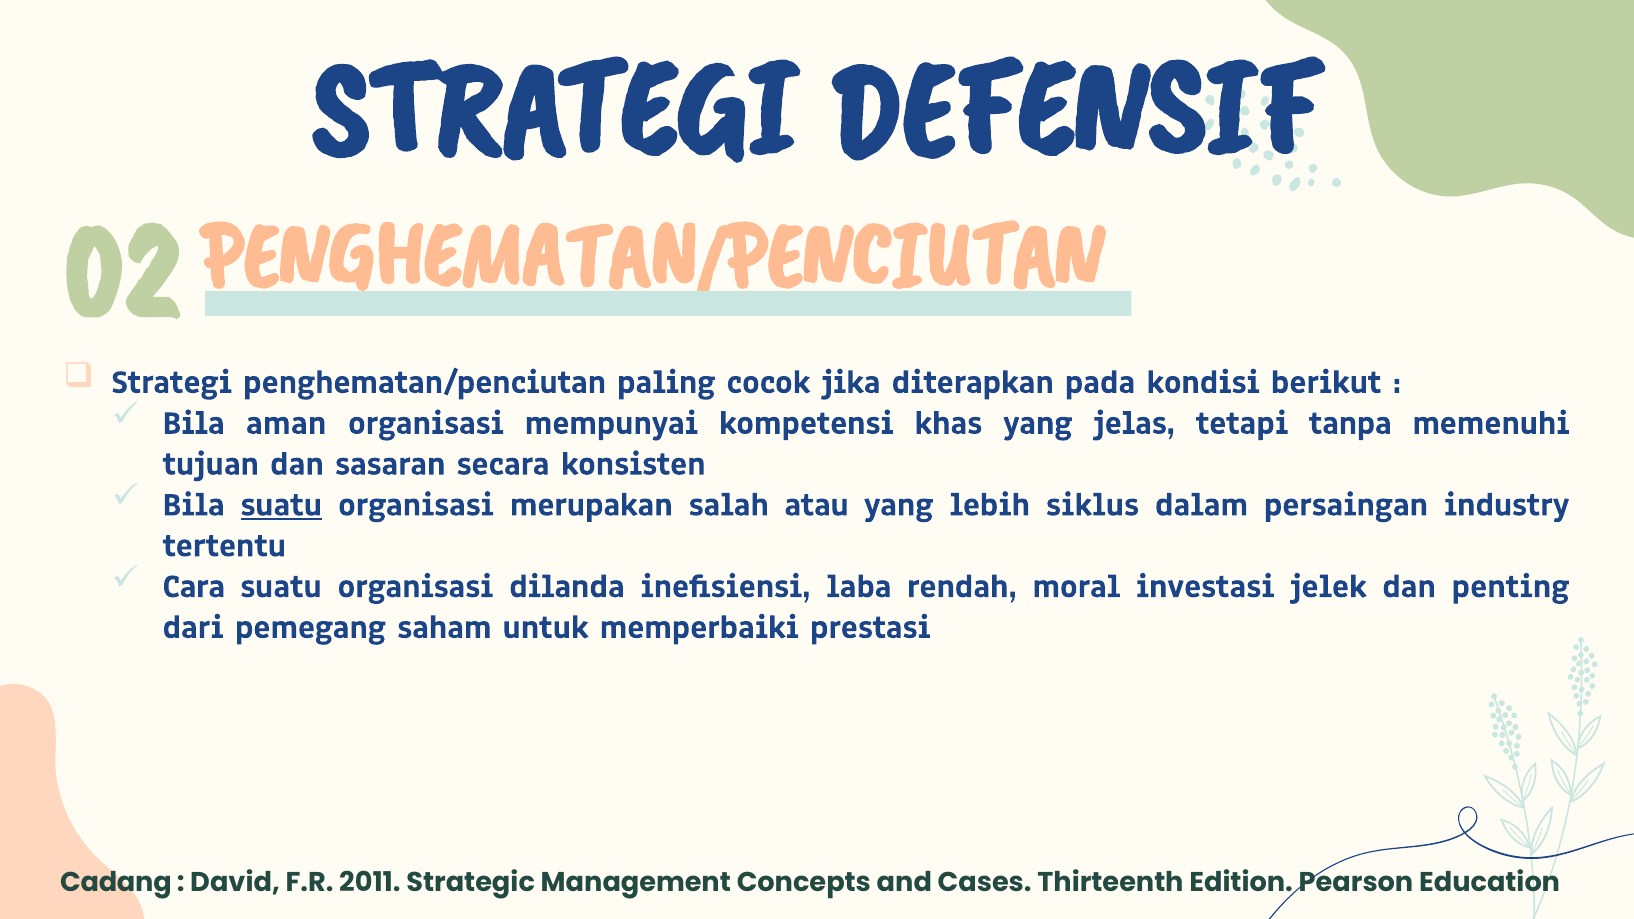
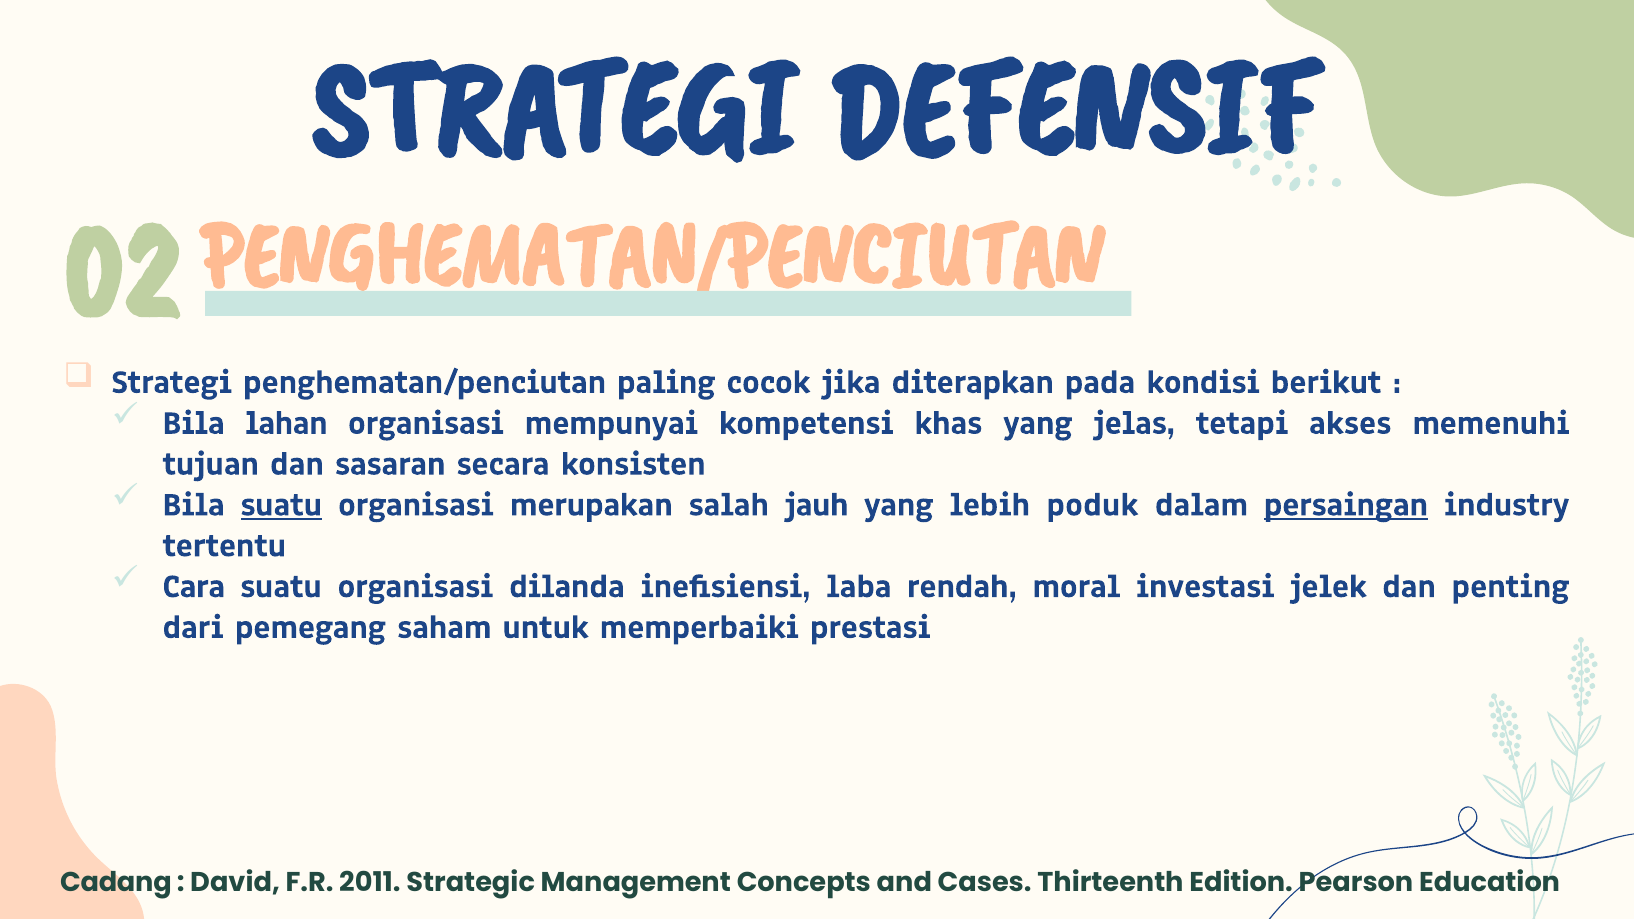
aman: aman -> lahan (286, 423)
tanpa: tanpa -> akses (1350, 423)
atau: atau -> jauh (817, 504)
siklus: siklus -> poduk (1092, 504)
persaingan underline: none -> present (1346, 504)
